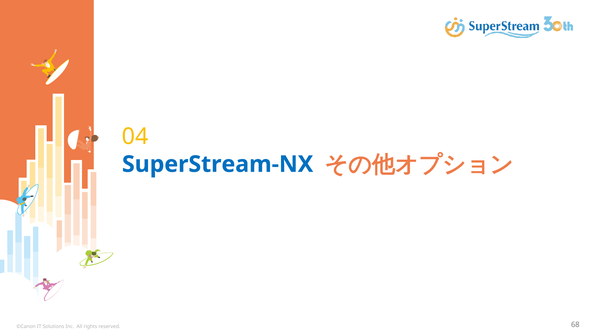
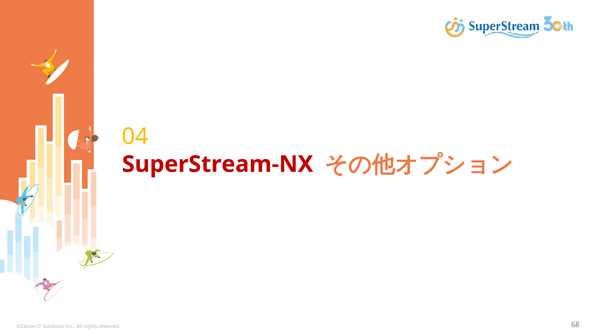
SuperStream-NX colour: blue -> red (218, 164)
